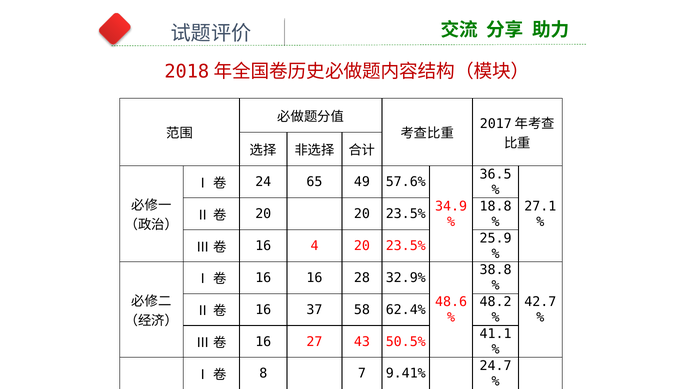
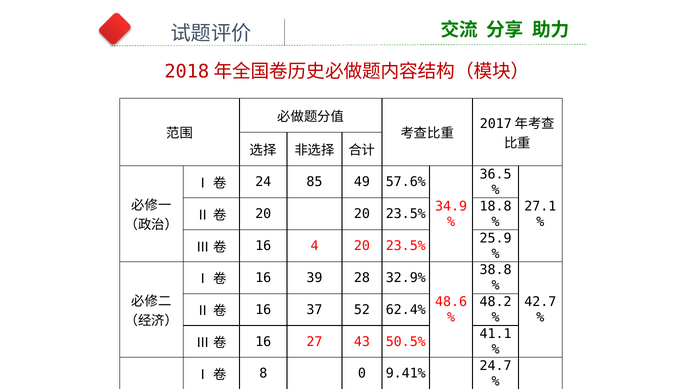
65: 65 -> 85 (314, 182)
16 16: 16 -> 39 (314, 278)
58: 58 -> 52 (362, 309)
7: 7 -> 0 (362, 373)
